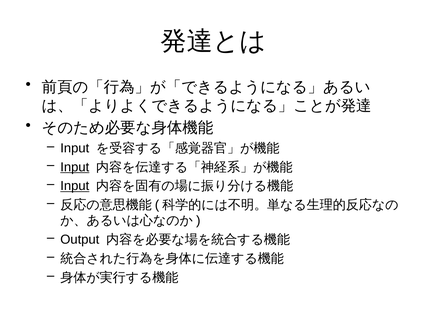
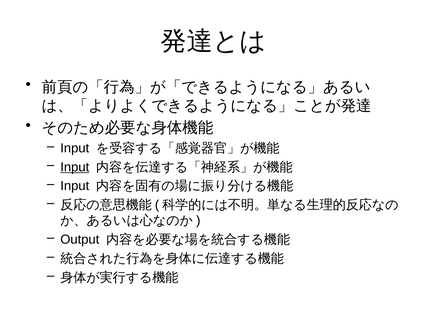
Input underline: present -> none (75, 186)
